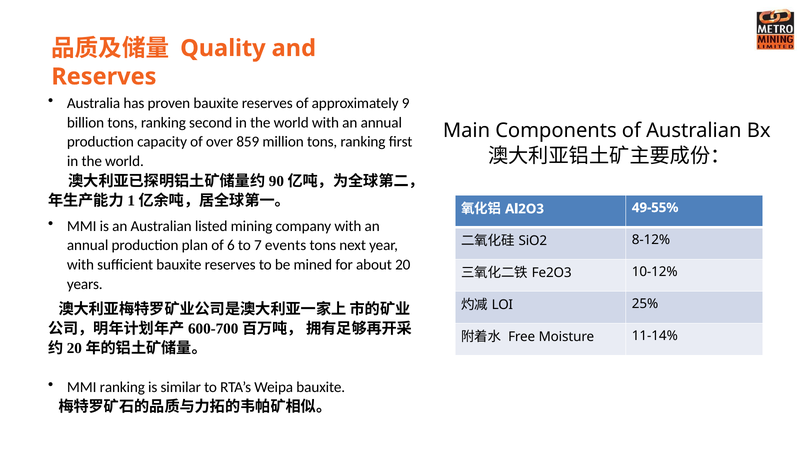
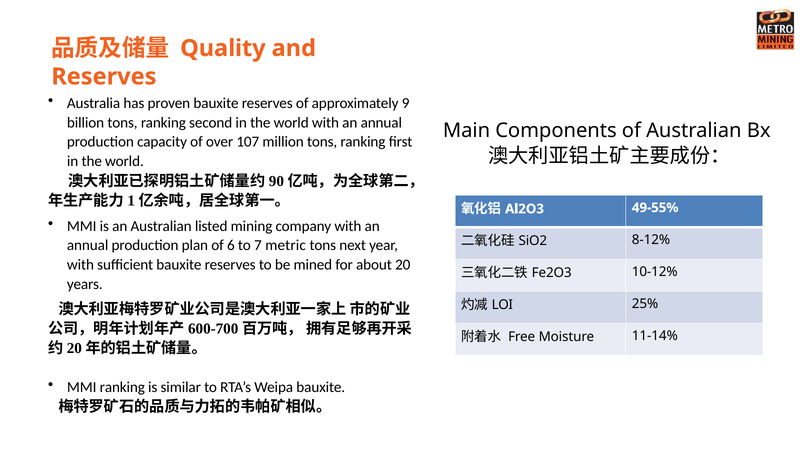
859: 859 -> 107 (248, 142)
events: events -> metric (286, 245)
